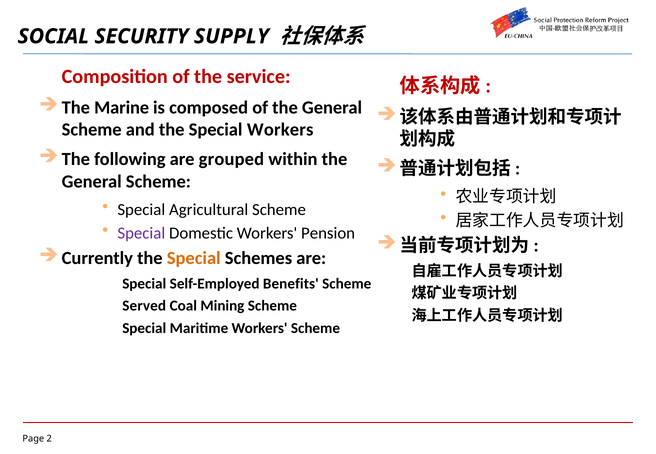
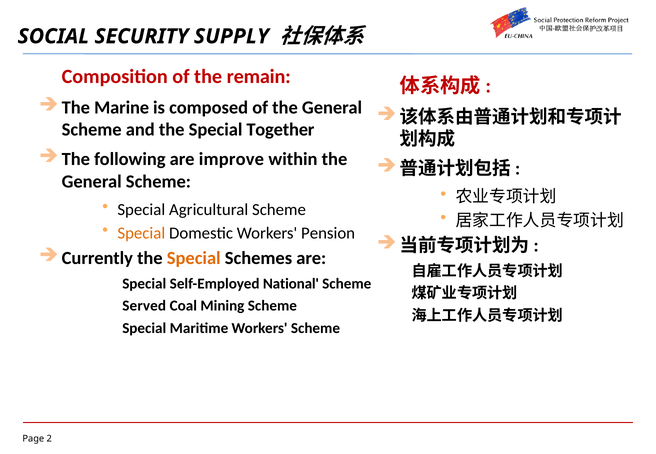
service: service -> remain (259, 77)
Special Workers: Workers -> Together (280, 130)
grouped: grouped -> improve (231, 159)
Special colour: purple -> orange (141, 233)
Benefits: Benefits -> National (291, 284)
